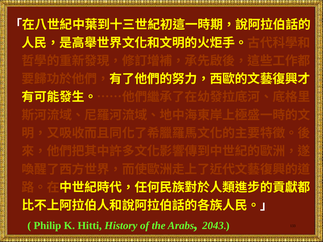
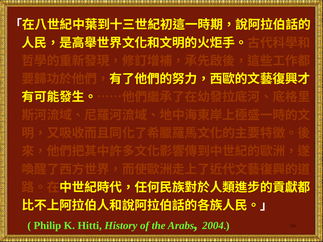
2043: 2043 -> 2004 (213, 226)
